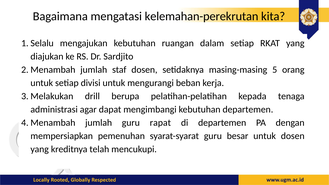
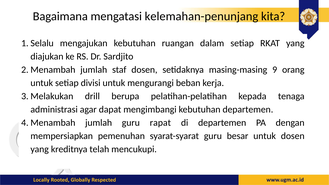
kelemahan-perekrutan: kelemahan-perekrutan -> kelemahan-penunjang (201, 16)
5: 5 -> 9 (275, 70)
